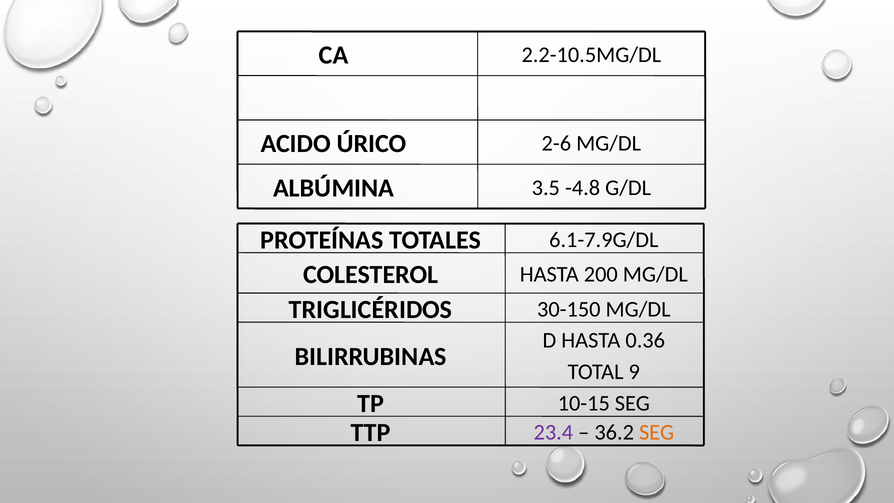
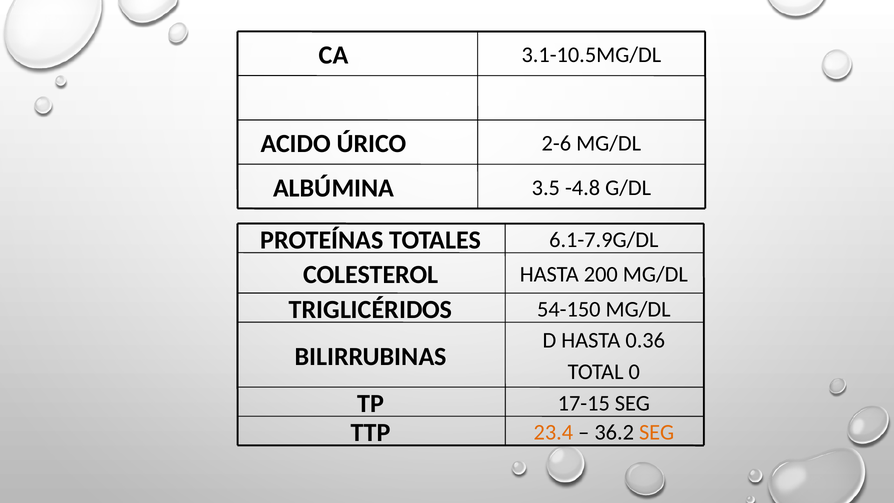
2.2-10.5MG/DL: 2.2-10.5MG/DL -> 3.1-10.5MG/DL (591, 55)
30-150: 30-150 -> 54-150 (569, 309)
9: 9 -> 0 (634, 372)
10-15: 10-15 -> 17-15 (584, 403)
23.4 colour: purple -> orange (553, 432)
